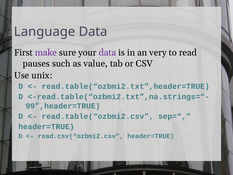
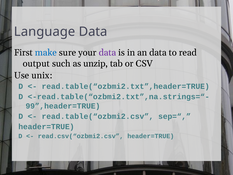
make colour: purple -> blue (46, 53)
an very: very -> data (158, 53)
pauses: pauses -> output (36, 63)
value: value -> unzip (96, 63)
